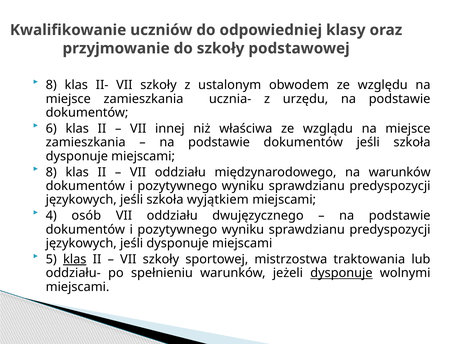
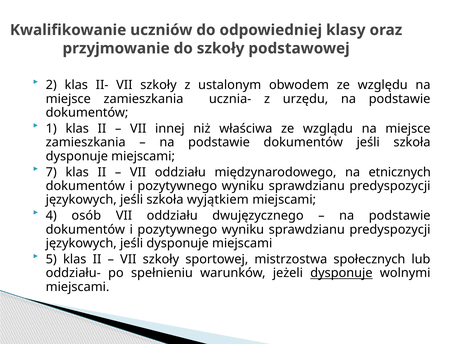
8: 8 -> 2 (51, 85)
6: 6 -> 1 (51, 128)
8: 8 -> 7 (51, 172)
na warunków: warunków -> etnicznych (400, 172)
klas underline: present -> none (75, 259)
traktowania: traktowania -> społecznych (369, 259)
